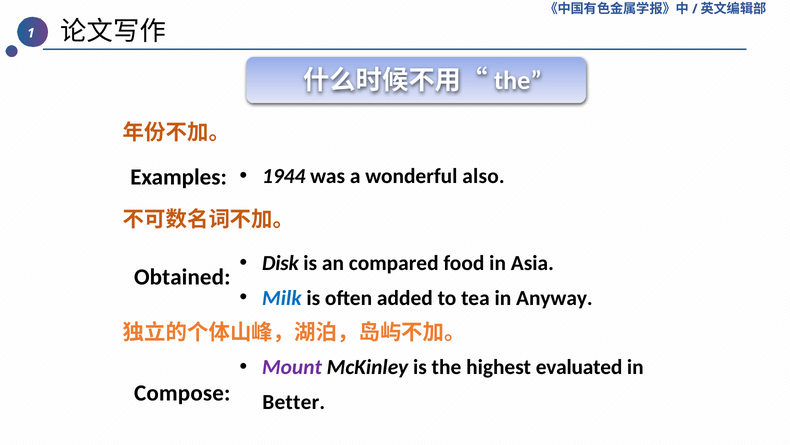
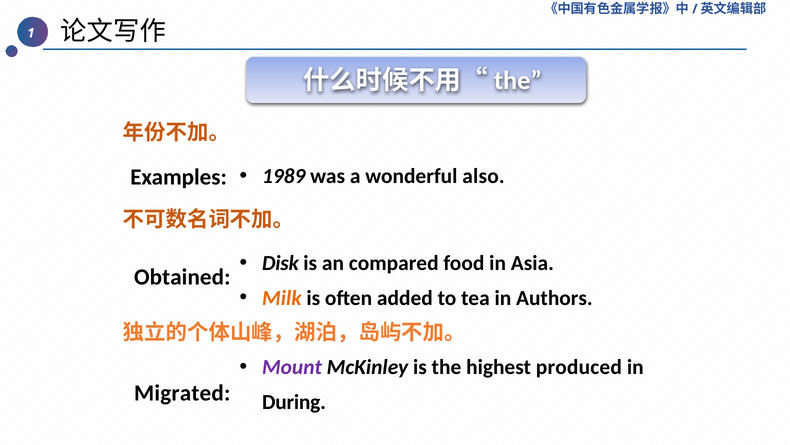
1944: 1944 -> 1989 (284, 176)
Milk colour: blue -> orange (282, 298)
Anyway: Anyway -> Authors (554, 298)
evaluated: evaluated -> produced (579, 367)
Compose: Compose -> Migrated (182, 393)
Better: Better -> During (294, 401)
